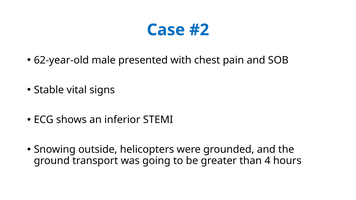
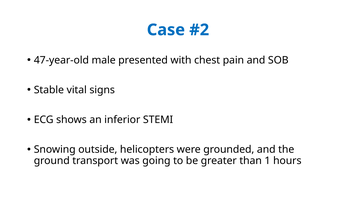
62-year-old: 62-year-old -> 47-year-old (61, 60)
4: 4 -> 1 (267, 161)
